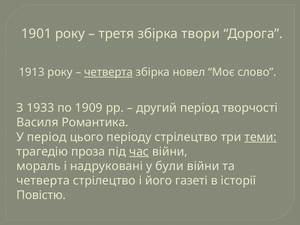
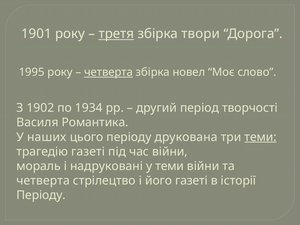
третя underline: none -> present (116, 34)
1913: 1913 -> 1995 (32, 72)
1933: 1933 -> 1902 (40, 108)
1909: 1909 -> 1934 (89, 108)
У період: період -> наших (47, 137)
періоду стрілецтво: стрілецтво -> друкована (186, 137)
трагедію проза: проза -> газеті (88, 152)
час underline: present -> none (139, 152)
у були: були -> теми (170, 166)
Повістю: Повістю -> Періоду (41, 195)
